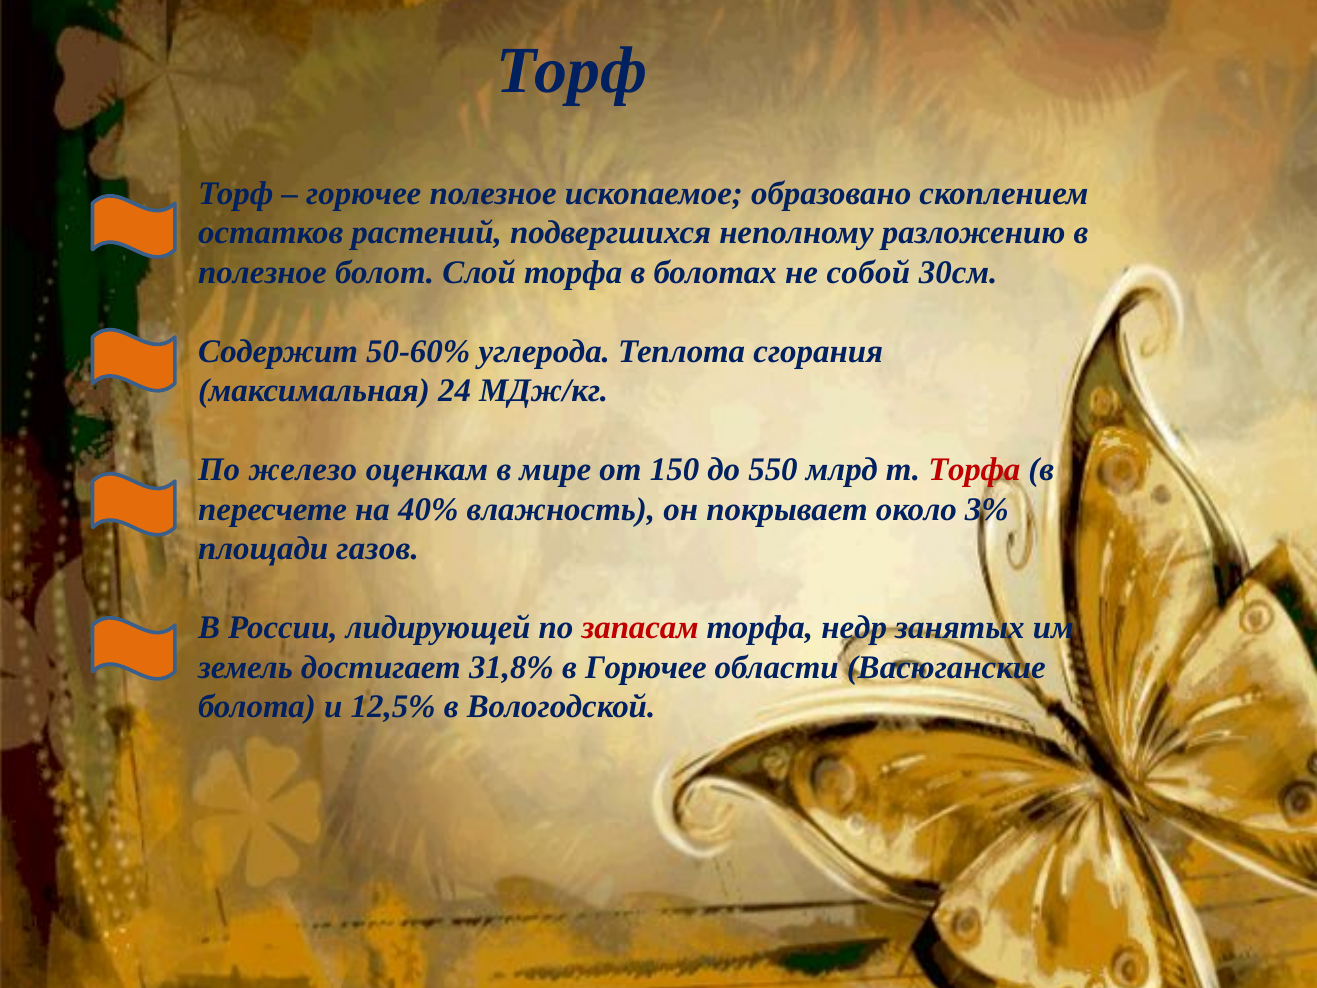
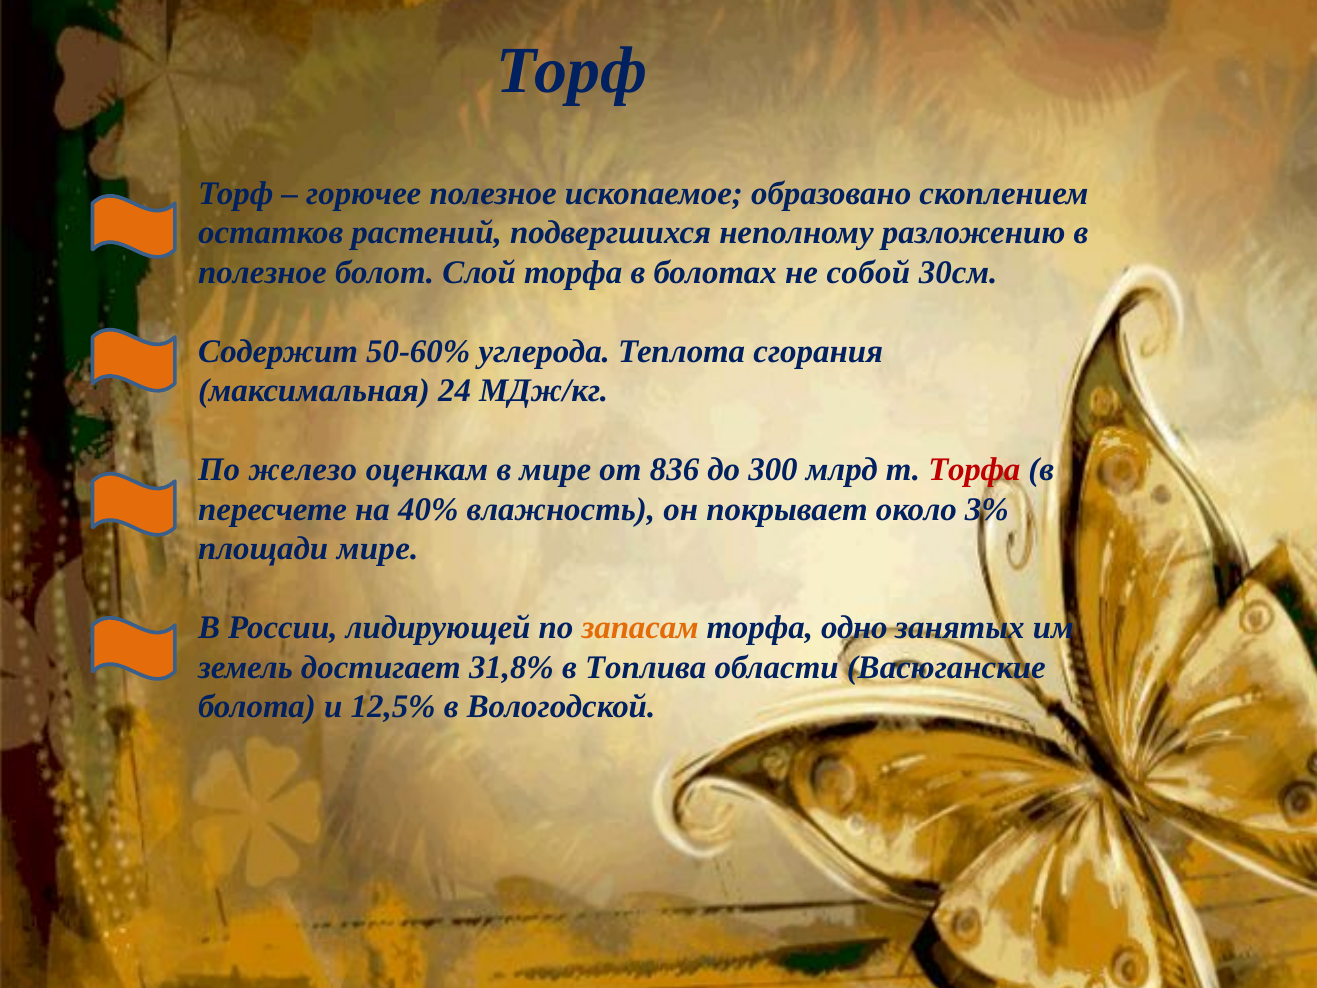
150: 150 -> 836 (675, 470)
550: 550 -> 300 (773, 470)
площади газов: газов -> мире (378, 549)
запасам colour: red -> orange (640, 628)
недр: недр -> одно (854, 628)
в Горючее: Горючее -> Топлива (646, 667)
